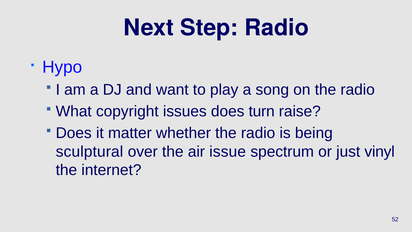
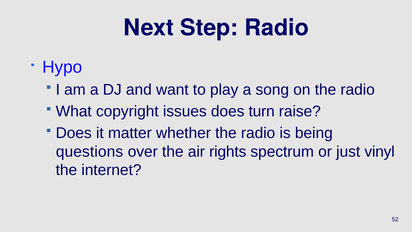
sculptural: sculptural -> questions (90, 151)
issue: issue -> rights (228, 151)
